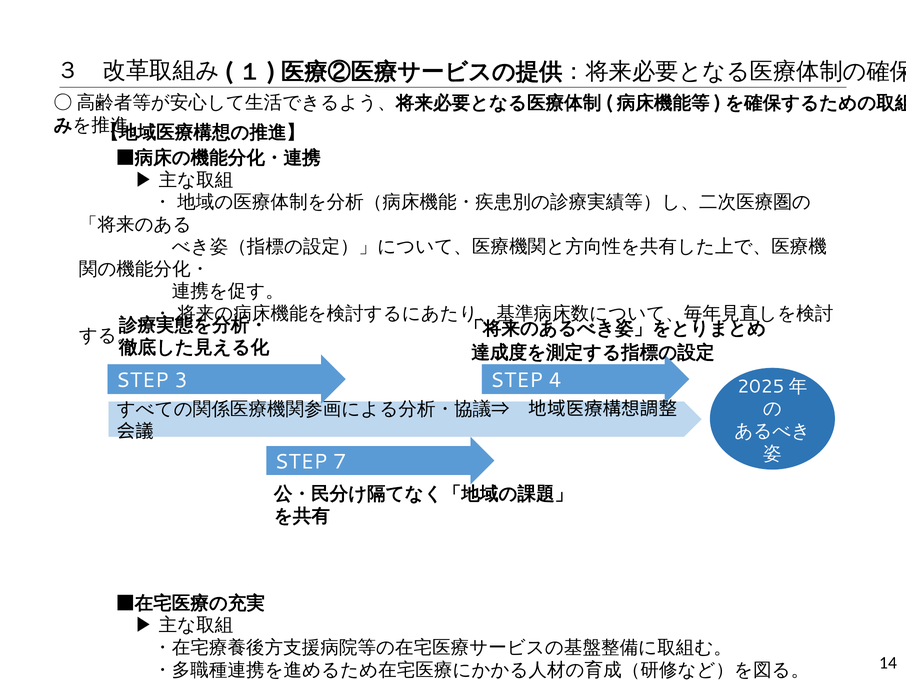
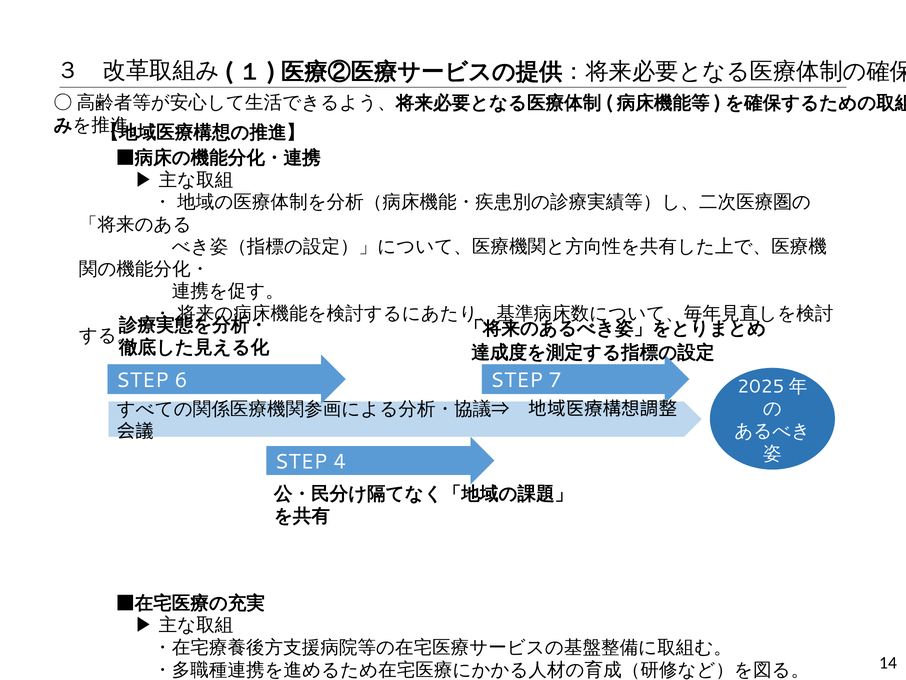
3: 3 -> 6 (181, 380)
4: 4 -> 7 (555, 380)
7: 7 -> 4 (340, 462)
